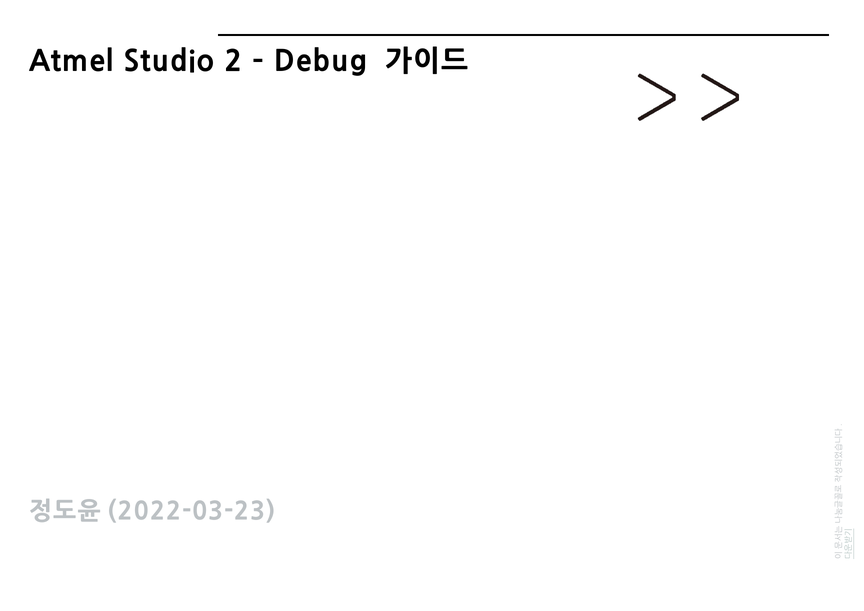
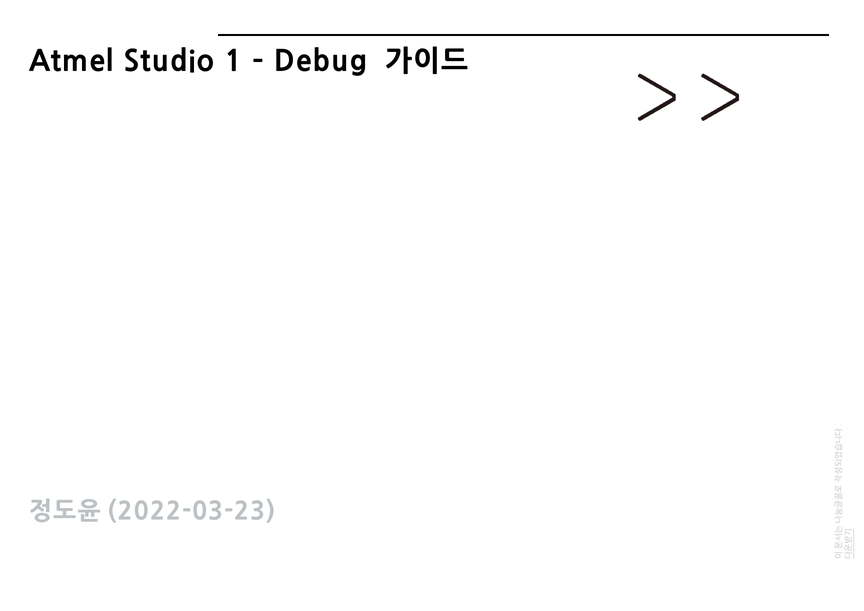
2: 2 -> 1 (233, 62)
